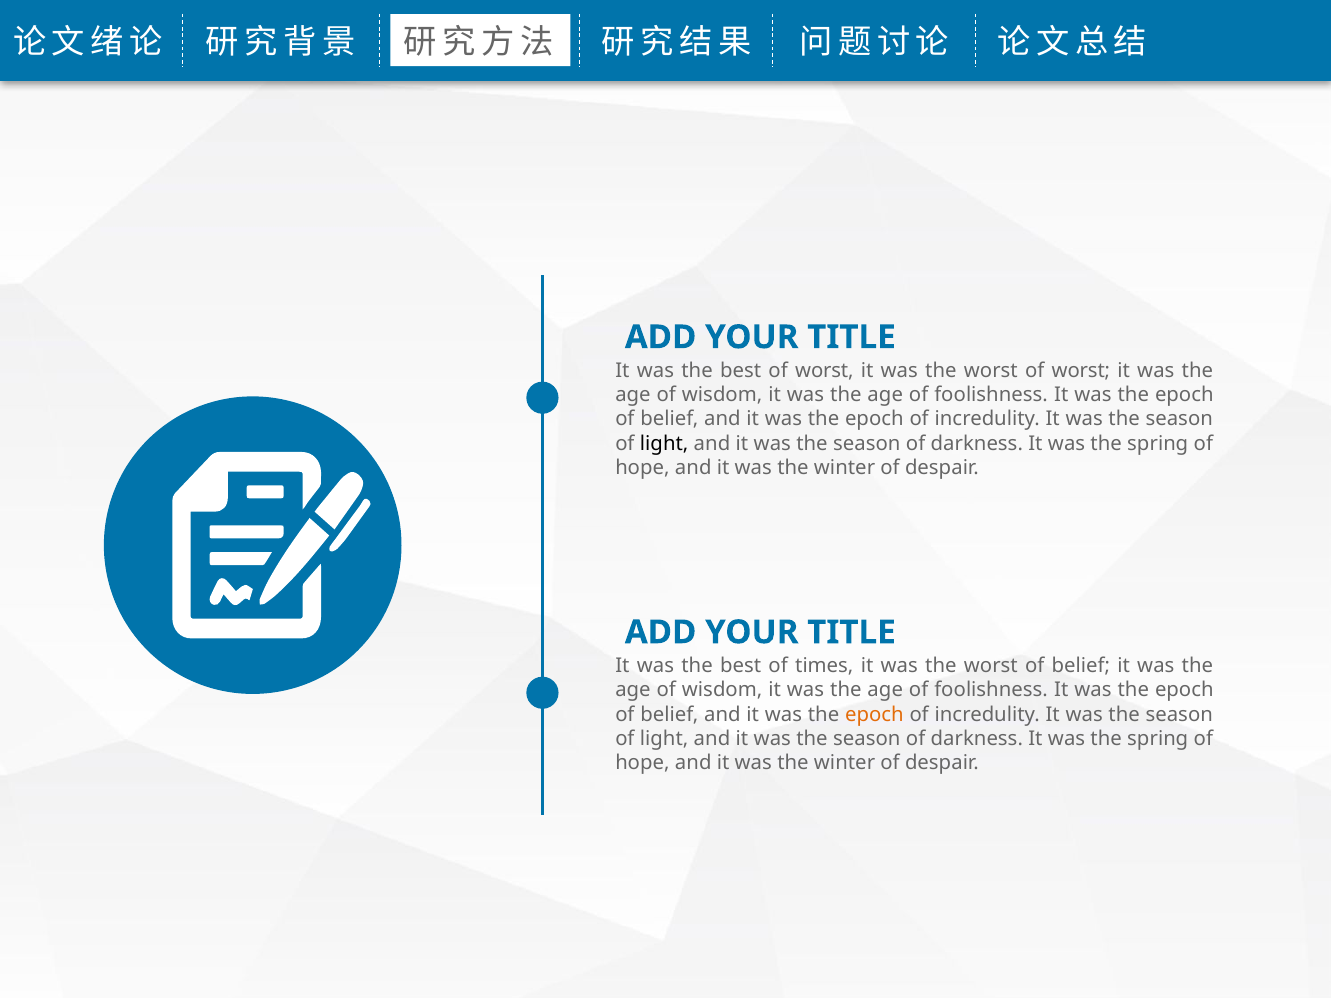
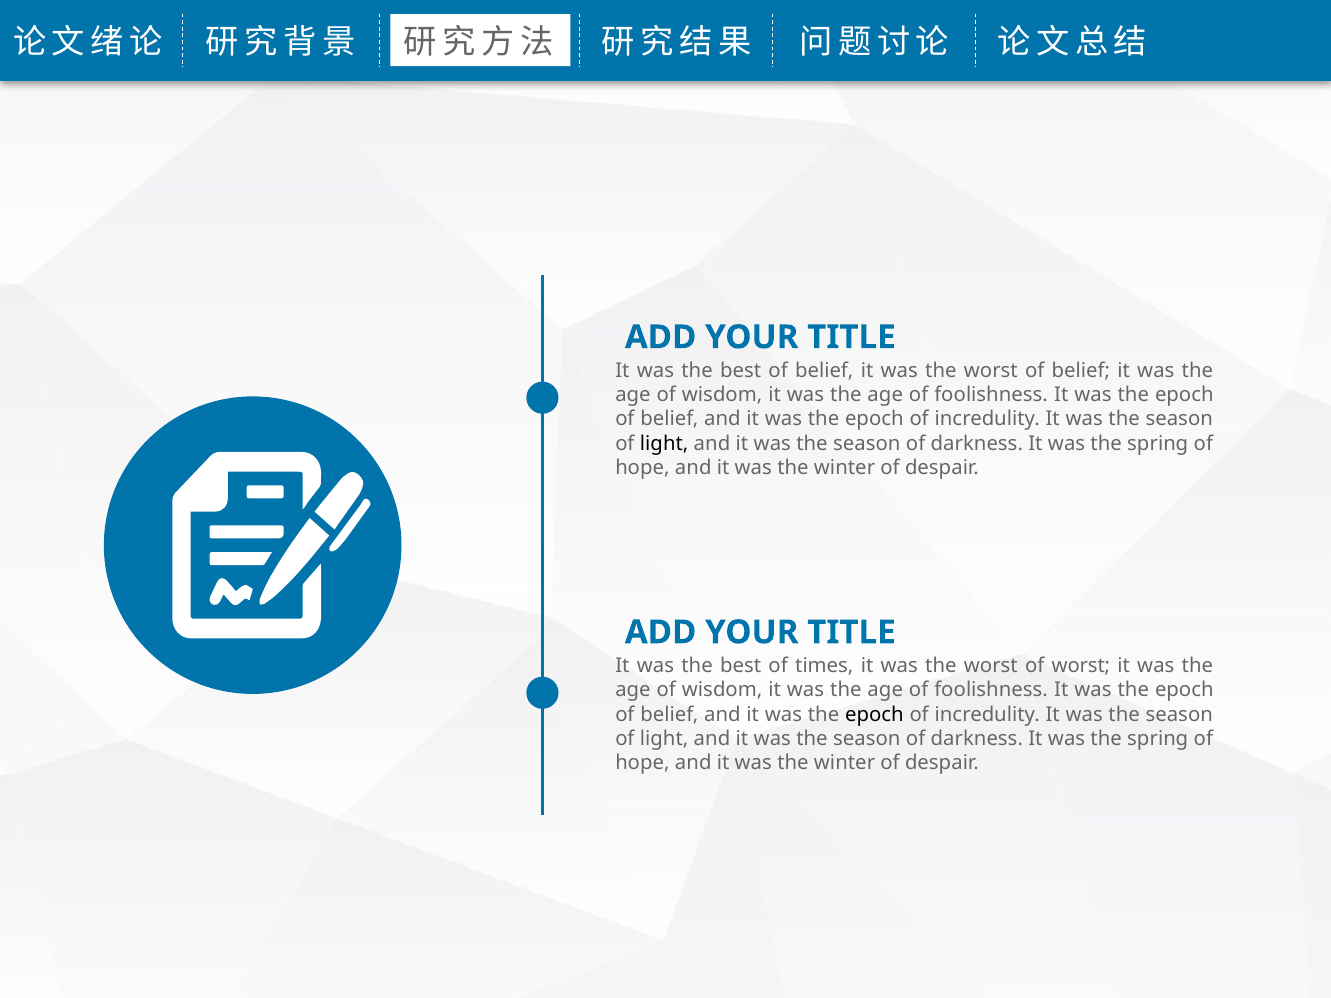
best of worst: worst -> belief (824, 371)
worst of worst: worst -> belief (1081, 371)
worst of belief: belief -> worst (1081, 666)
epoch colour: orange -> black (874, 714)
